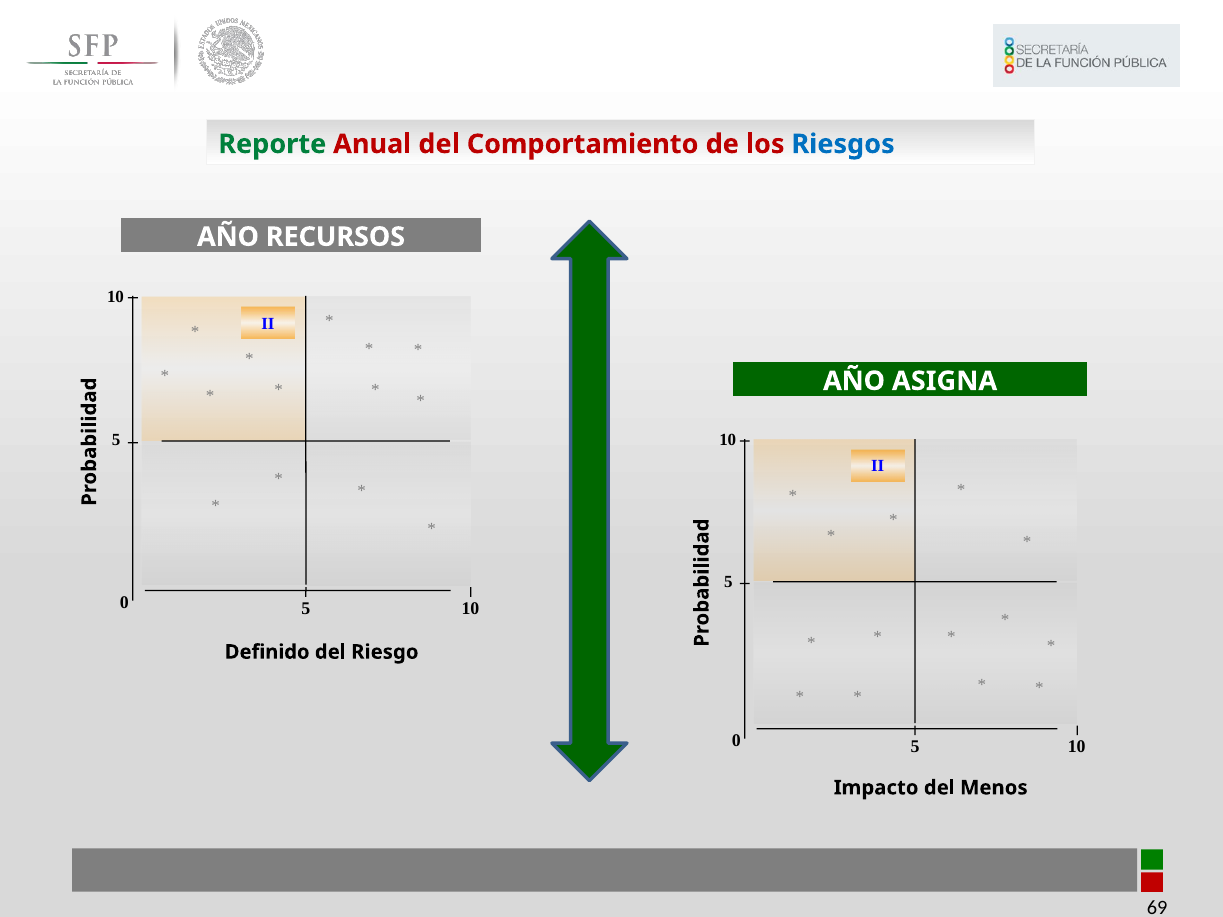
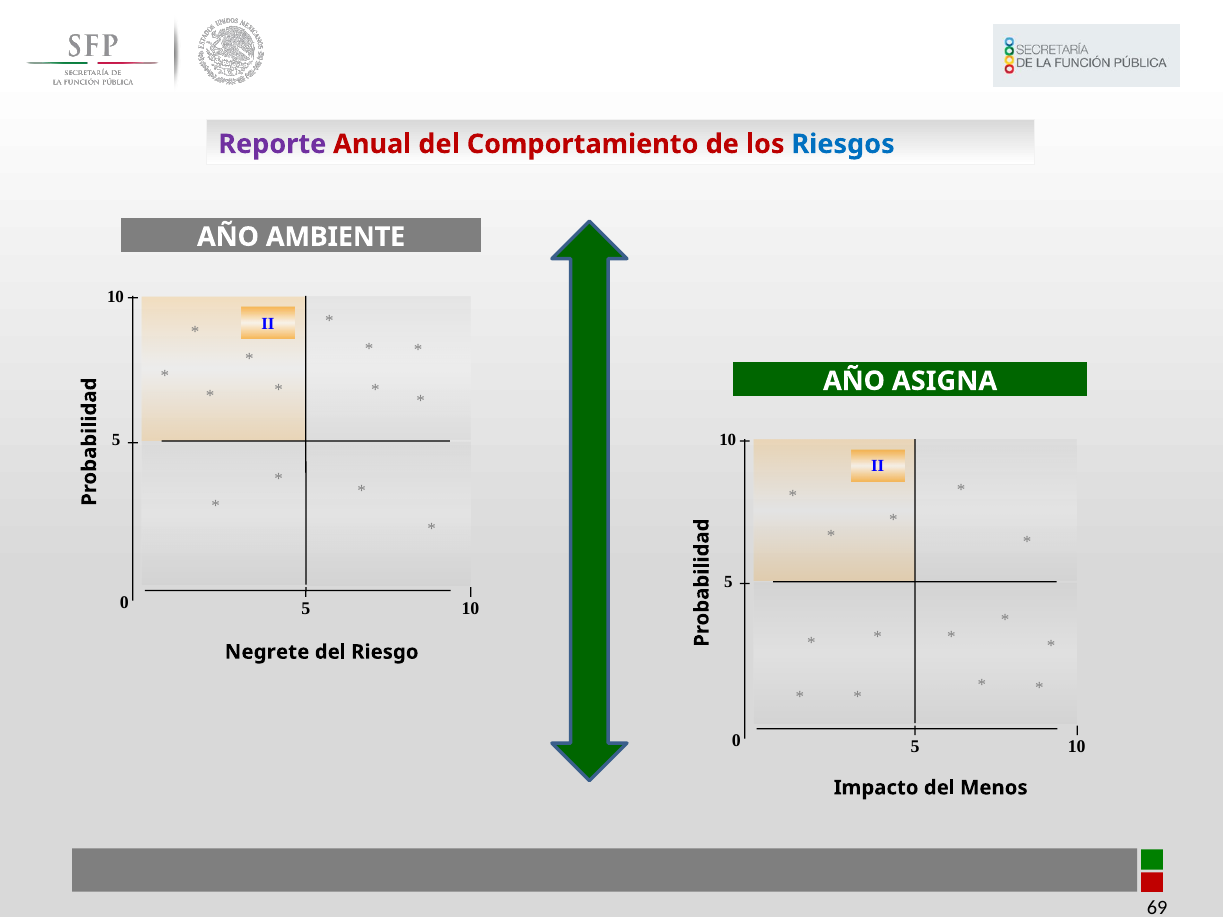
Reporte colour: green -> purple (272, 144)
RECURSOS: RECURSOS -> AMBIENTE (336, 237)
Definido: Definido -> Negrete (267, 652)
